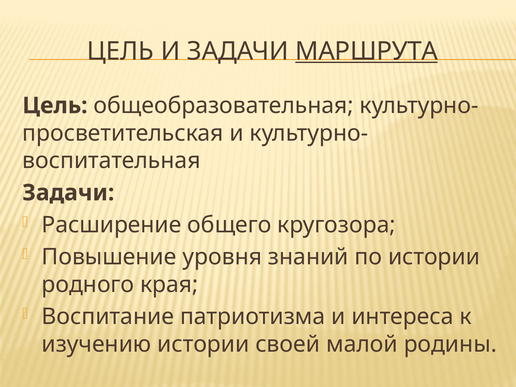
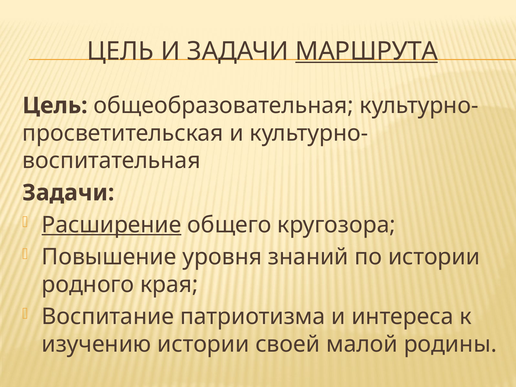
Расширение underline: none -> present (112, 225)
